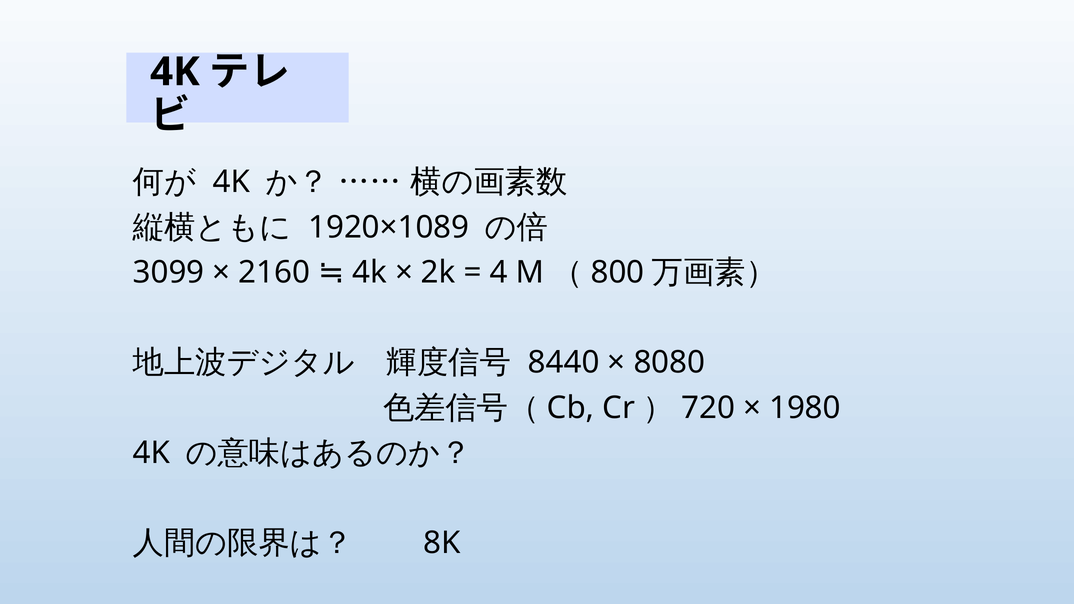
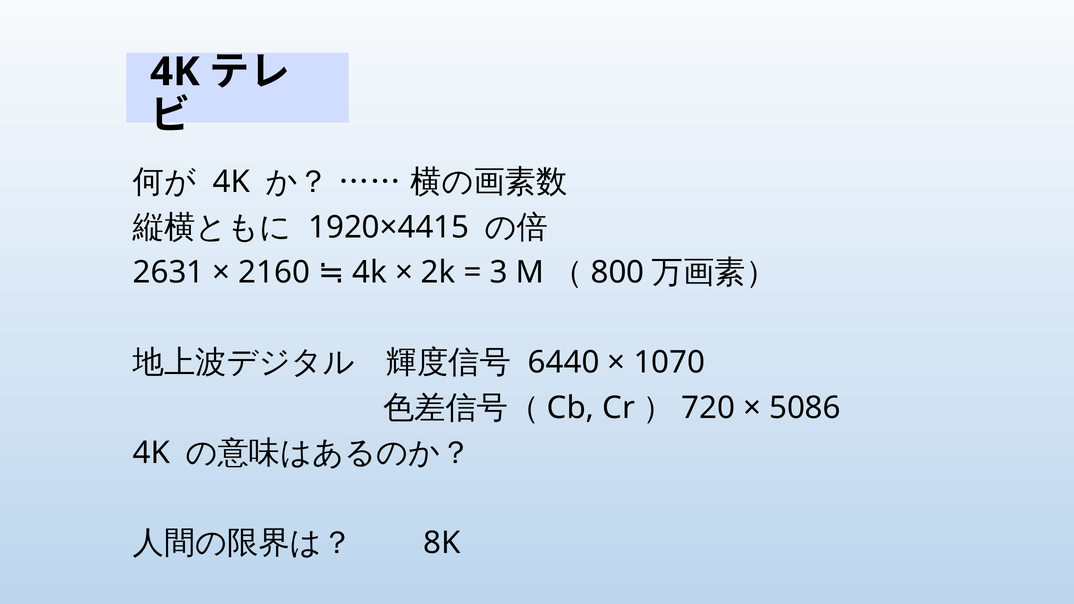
1920×1089: 1920×1089 -> 1920×4415 (389, 227)
3099: 3099 -> 2631 (169, 272)
4: 4 -> 3 (499, 272)
8440: 8440 -> 6440 (564, 363)
8080: 8080 -> 1070 (669, 363)
1980: 1980 -> 5086 (805, 408)
